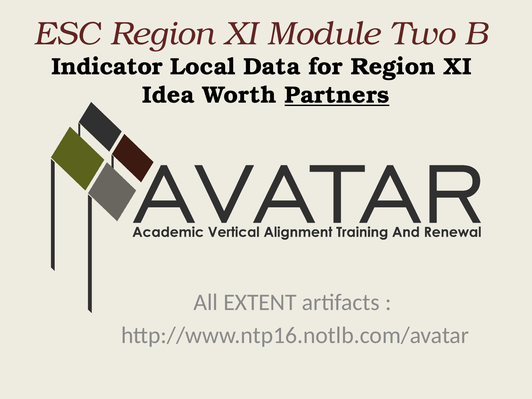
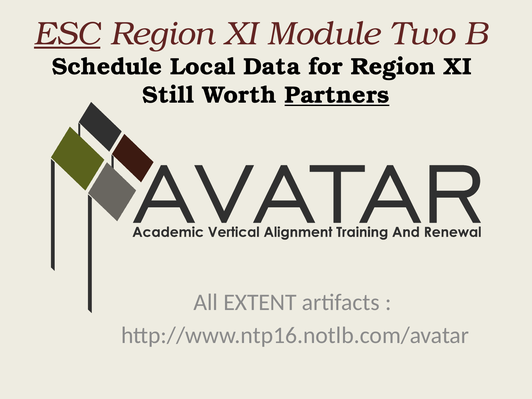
ESC underline: none -> present (67, 34)
Indicator: Indicator -> Schedule (107, 67)
Idea: Idea -> Still (168, 95)
